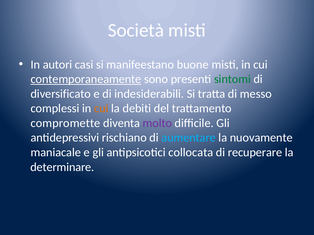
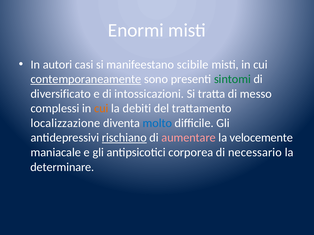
Società: Società -> Enormi (136, 30)
buone: buone -> scibile (193, 65)
indesiderabili: indesiderabili -> intossicazioni (149, 94)
compromette: compromette -> localizzazione (65, 123)
molto colour: purple -> blue (157, 123)
rischiano underline: none -> present (124, 138)
aumentare colour: light blue -> pink (189, 138)
nuovamente: nuovamente -> velocemente (261, 138)
collocata: collocata -> corporea (191, 153)
recuperare: recuperare -> necessario (255, 153)
